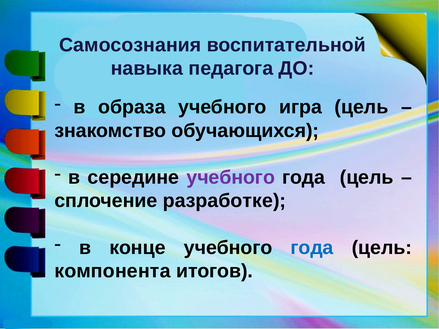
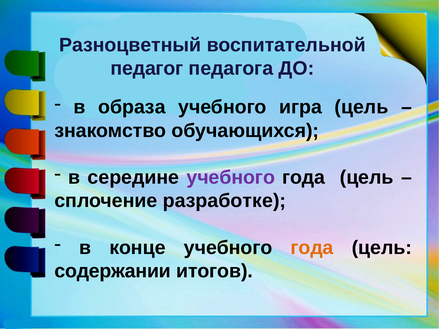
Самосознания: Самосознания -> Разноцветный (130, 45)
навыка: навыка -> педагог (147, 68)
года colour: blue -> orange (312, 248)
компонента: компонента -> содержании (113, 271)
